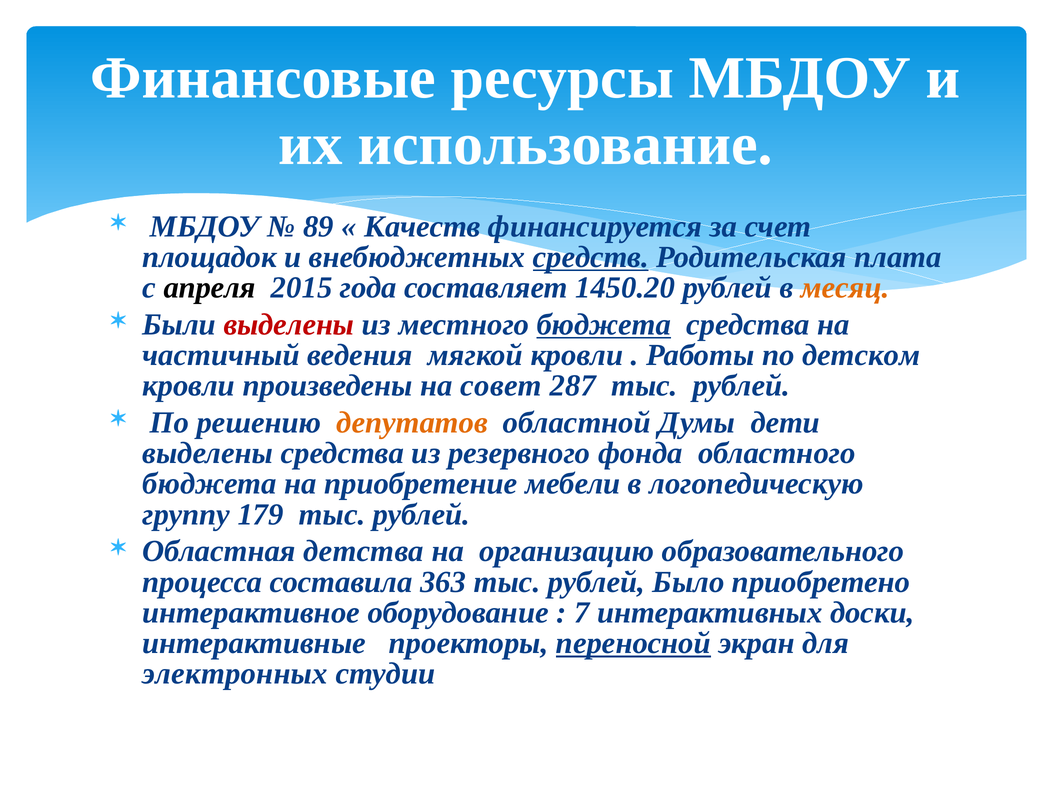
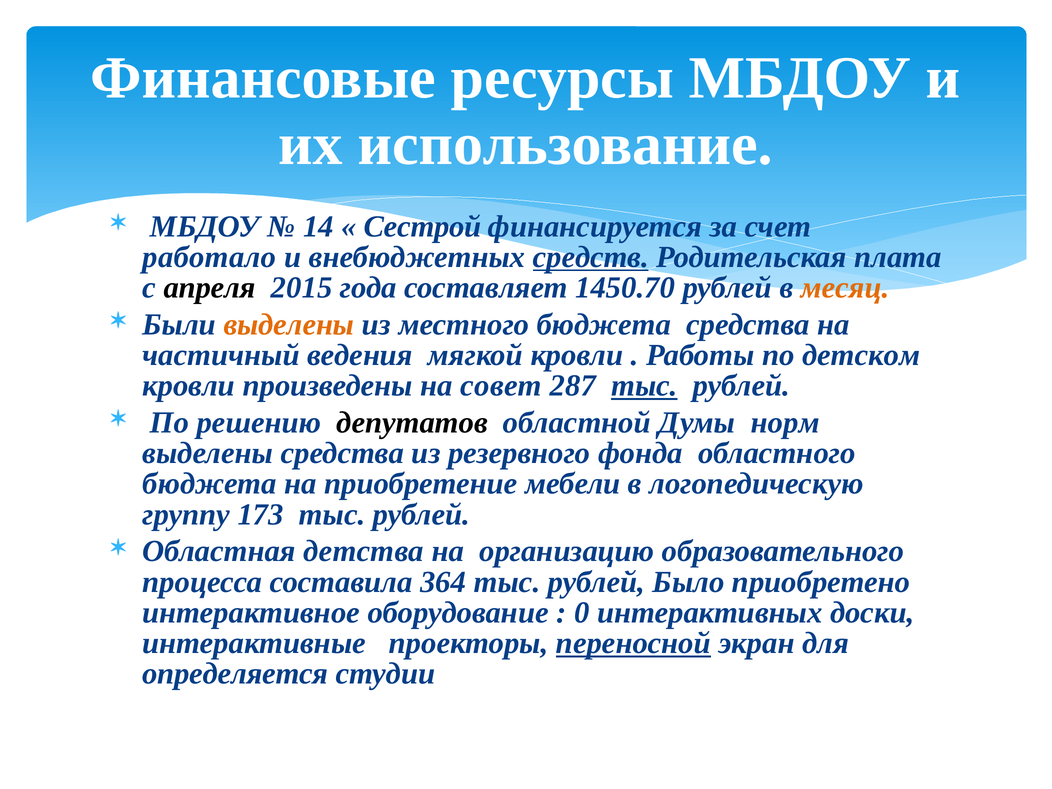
89: 89 -> 14 (318, 226)
Качеств: Качеств -> Сестрой (423, 226)
площадок: площадок -> работало (209, 257)
1450.20: 1450.20 -> 1450.70 (625, 288)
выделены colour: red -> orange (289, 325)
бюджета underline: present -> none (604, 325)
тыс underline: none -> present (644, 386)
депутатов colour: orange -> black (412, 423)
дети: дети -> норм (785, 423)
179: 179 -> 173 (261, 514)
363: 363 -> 364 (443, 582)
7: 7 -> 0 (582, 613)
электронных: электронных -> определяется (235, 674)
